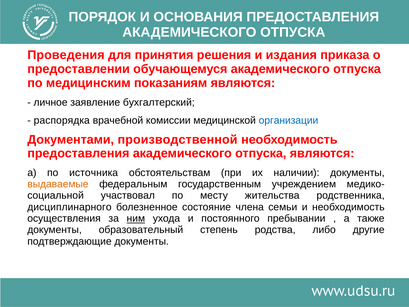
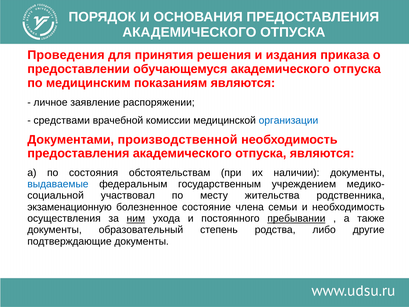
бухгалтерский: бухгалтерский -> распоряжении (159, 102)
распорядка: распорядка -> средствами (62, 120)
источника: источника -> состояния (94, 173)
выдаваемые colour: orange -> blue (58, 184)
дисциплинарного: дисциплинарного -> экзаменационную (70, 207)
пребывании underline: none -> present (296, 218)
